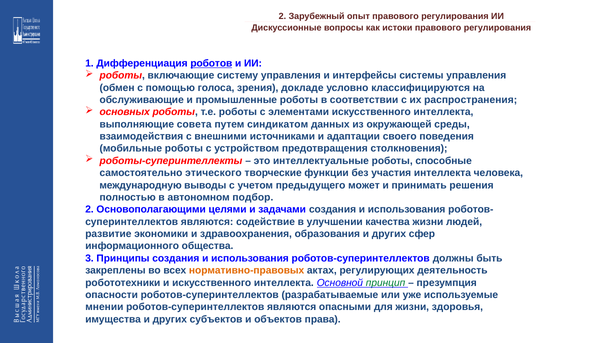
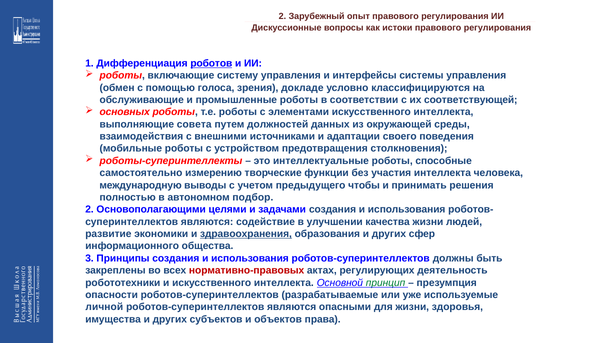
распространения: распространения -> соответствующей (471, 100)
синдикатом: синдикатом -> должностей (278, 124)
этического: этического -> измерению (214, 173)
может: может -> чтобы (364, 185)
здравоохранения underline: none -> present (246, 234)
нормативно-правовых colour: orange -> red (247, 271)
мнении: мнении -> личной (104, 307)
